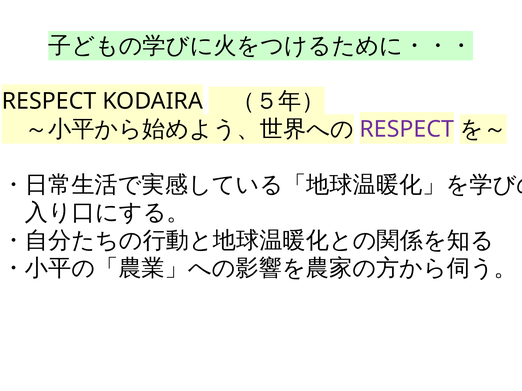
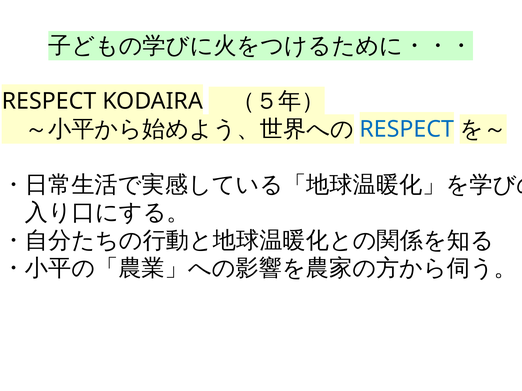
RESPECT colour: purple -> blue (407, 129)
